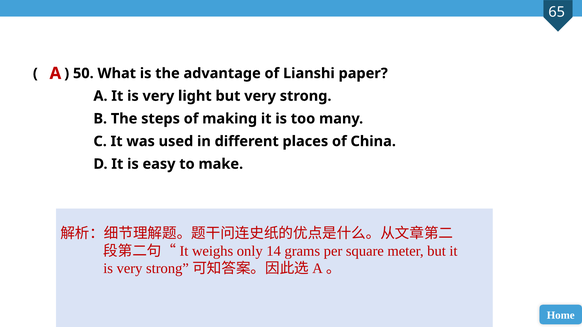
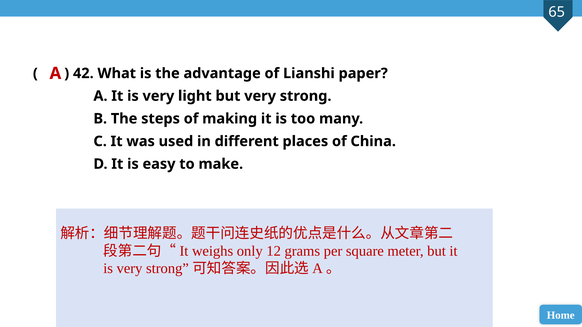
50: 50 -> 42 (83, 73)
14: 14 -> 12 (274, 251)
